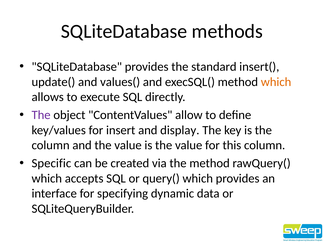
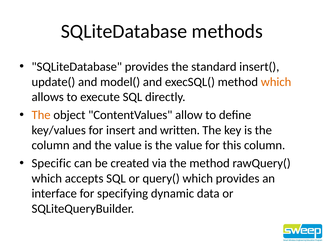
values(: values( -> model( (120, 82)
The colour: purple -> orange (41, 115)
display: display -> written (180, 130)
